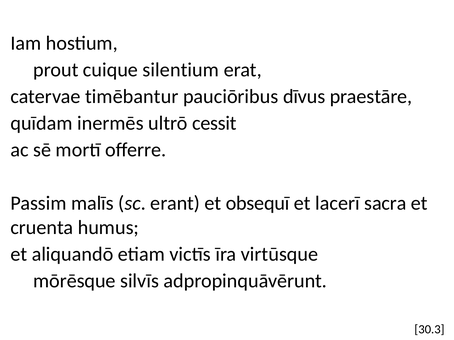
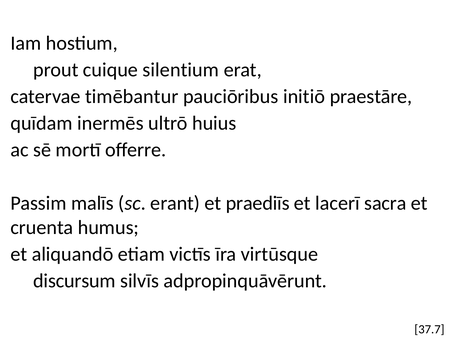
dīvus: dīvus -> initiō (304, 97)
cessit: cessit -> huius (214, 123)
obsequī: obsequī -> praediīs (258, 204)
mōrēsque: mōrēsque -> discursum (74, 281)
30.3: 30.3 -> 37.7 (429, 330)
